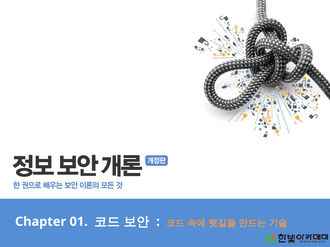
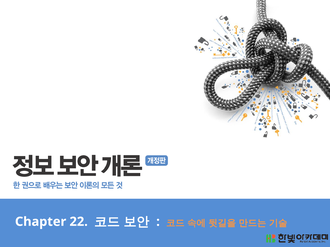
01: 01 -> 22 (79, 222)
